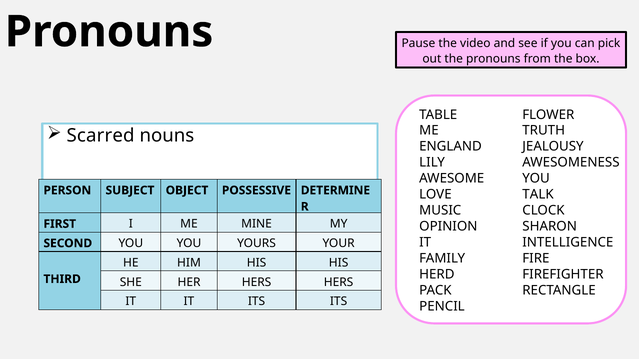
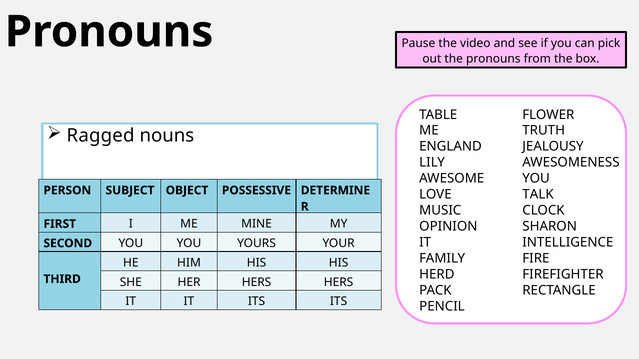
Scarred: Scarred -> Ragged (101, 136)
